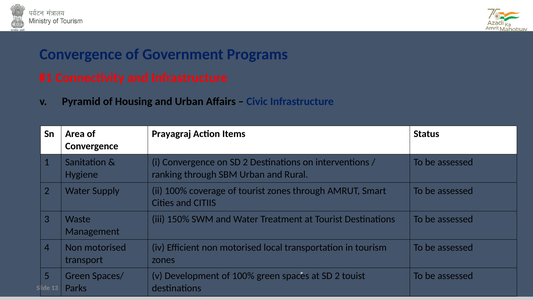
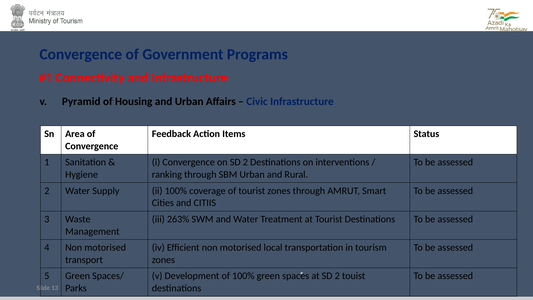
Prayagraj: Prayagraj -> Feedback (171, 134)
150%: 150% -> 263% (178, 219)
